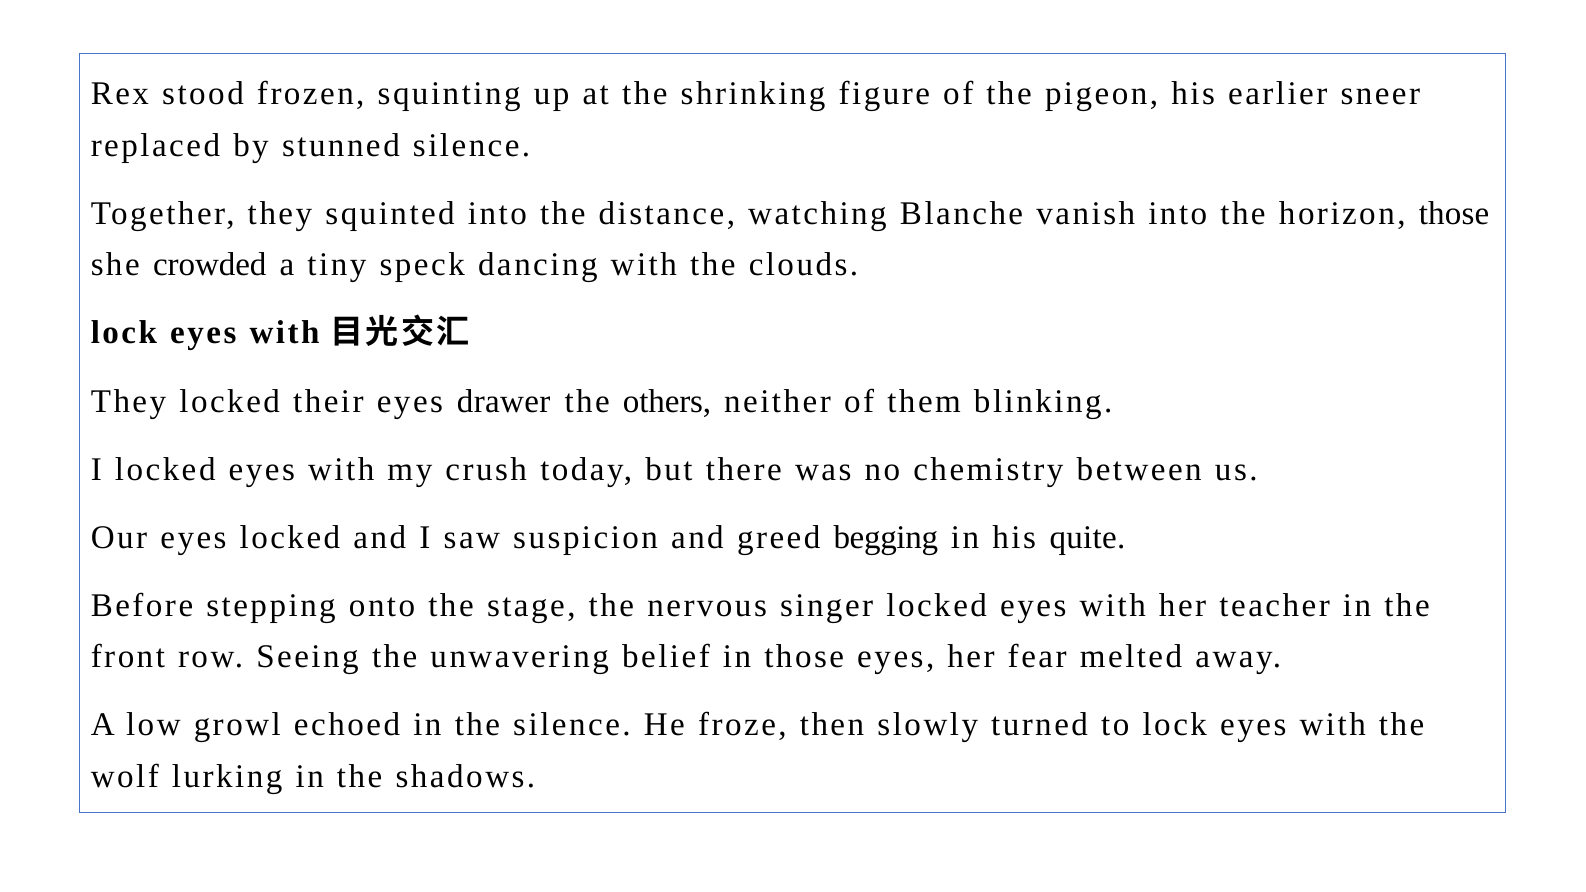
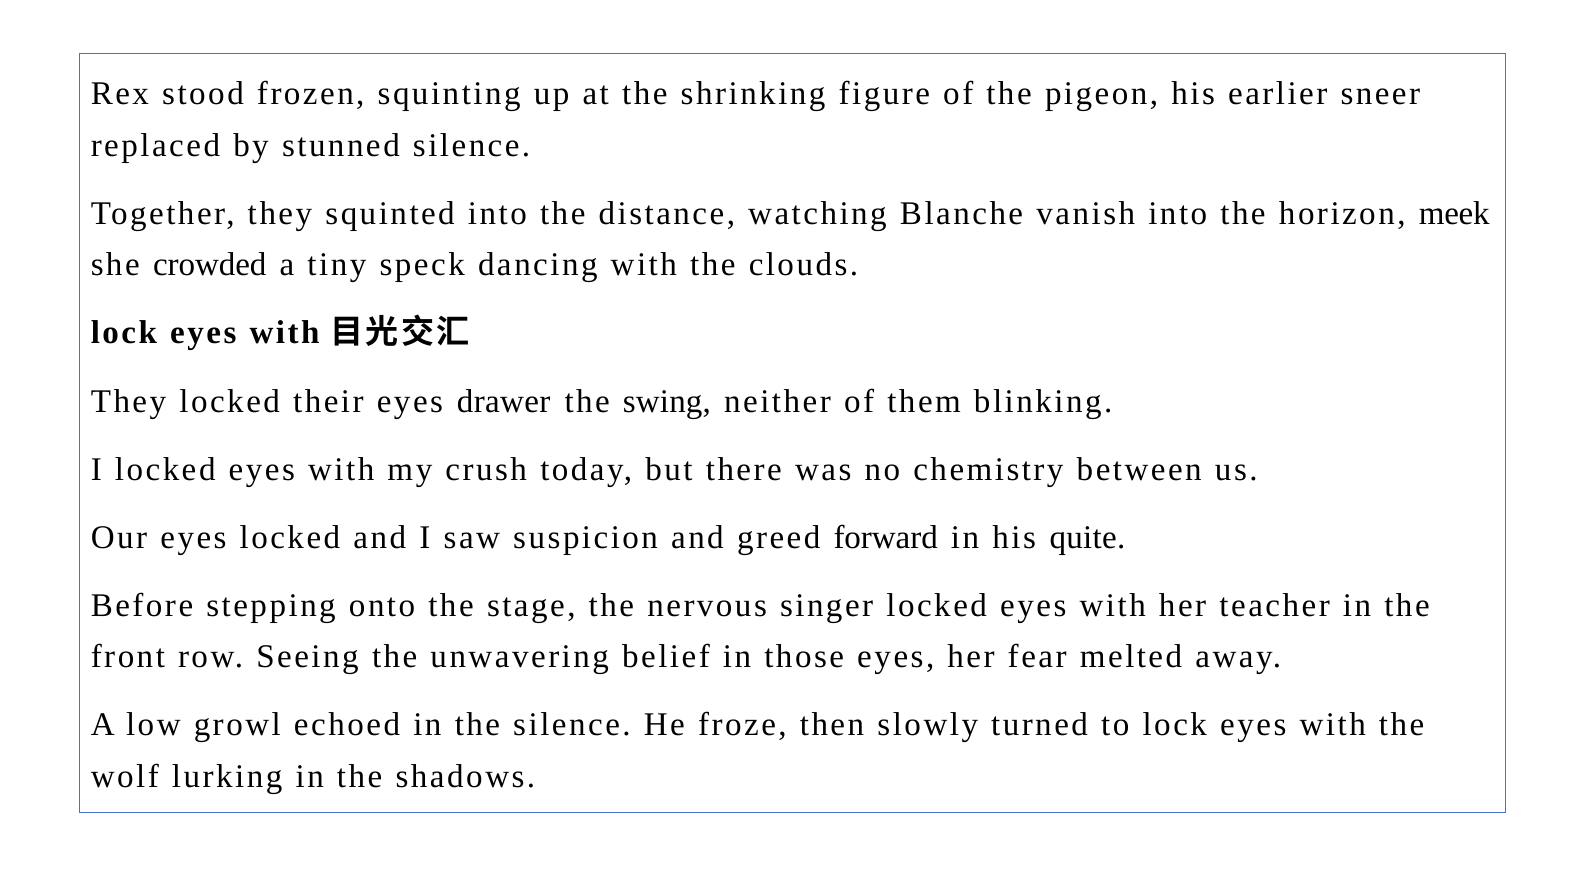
horizon those: those -> meek (1454, 213)
others: others -> swing (667, 401)
begging: begging -> forward (886, 537)
